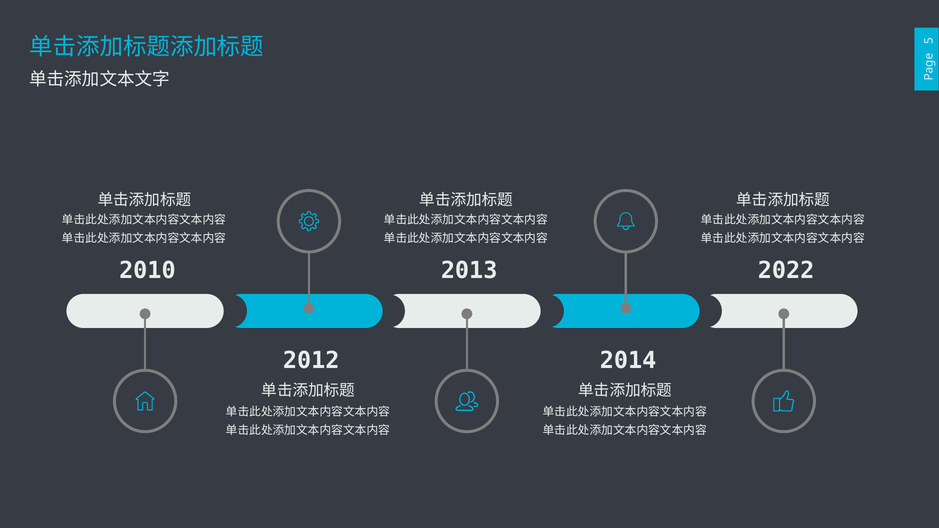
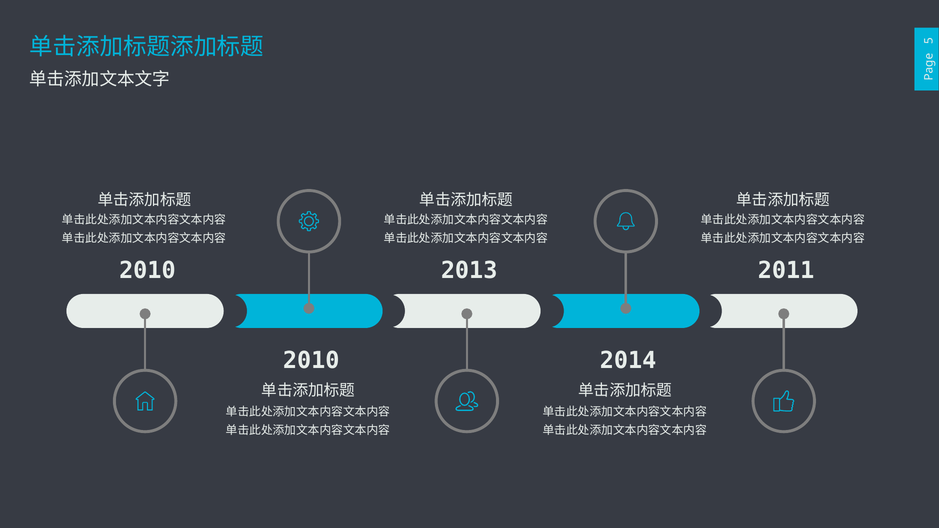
2022: 2022 -> 2011 (786, 270)
2012: 2012 -> 2010 (311, 361)
